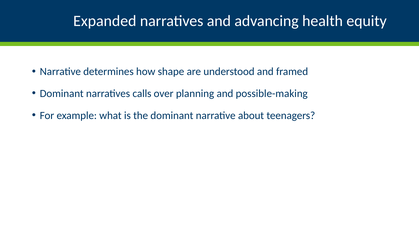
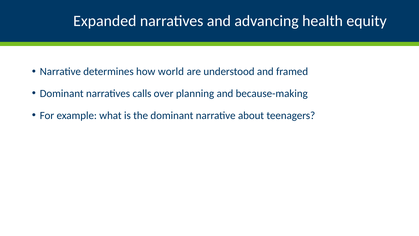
shape: shape -> world (171, 72)
possible-making: possible-making -> because-making (272, 93)
